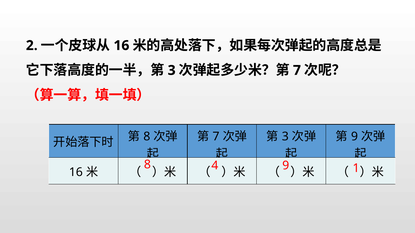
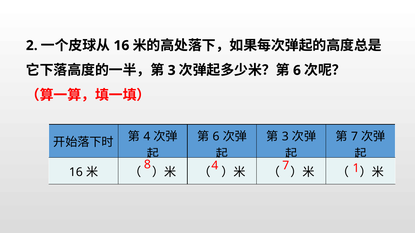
7: 7 -> 6 (297, 70)
7: 7 -> 6 (216, 137)
9: 9 -> 7 (354, 137)
8: 8 -> 4 (147, 137)
4 9: 9 -> 7 (286, 166)
